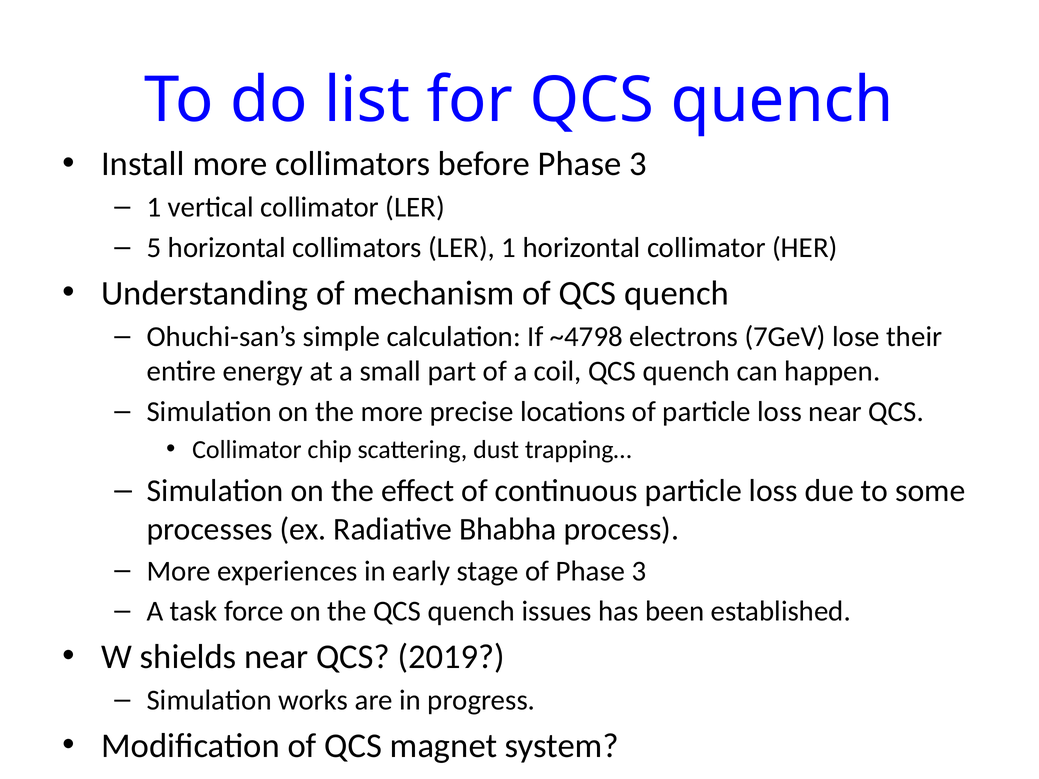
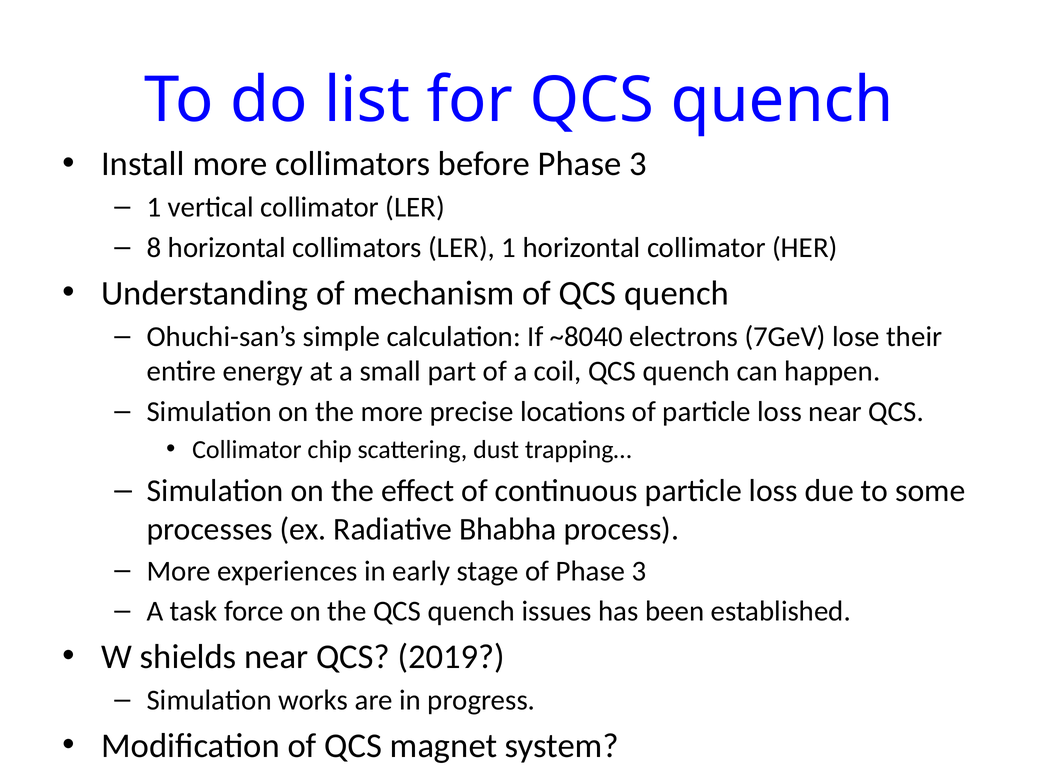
5: 5 -> 8 (154, 248)
~4798: ~4798 -> ~8040 (586, 337)
